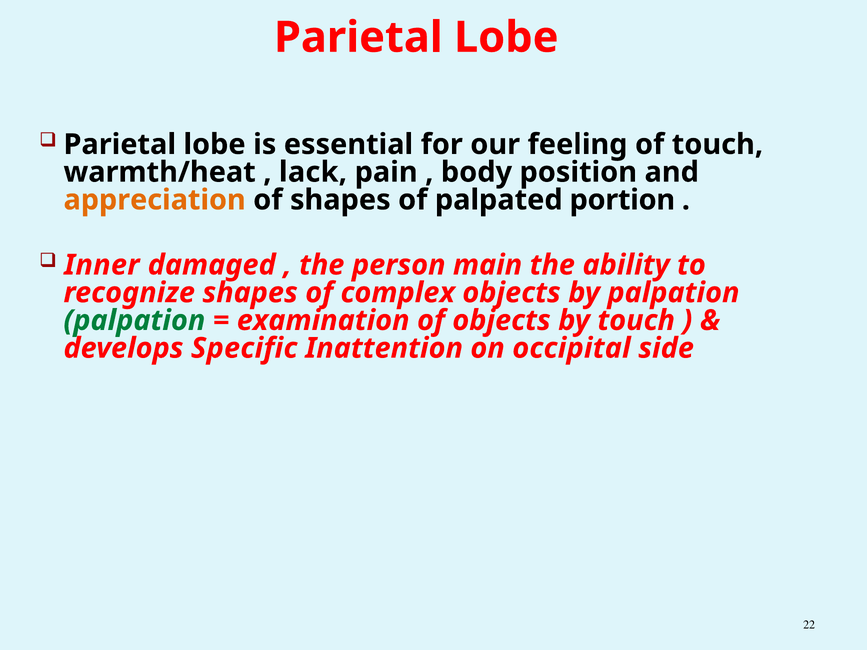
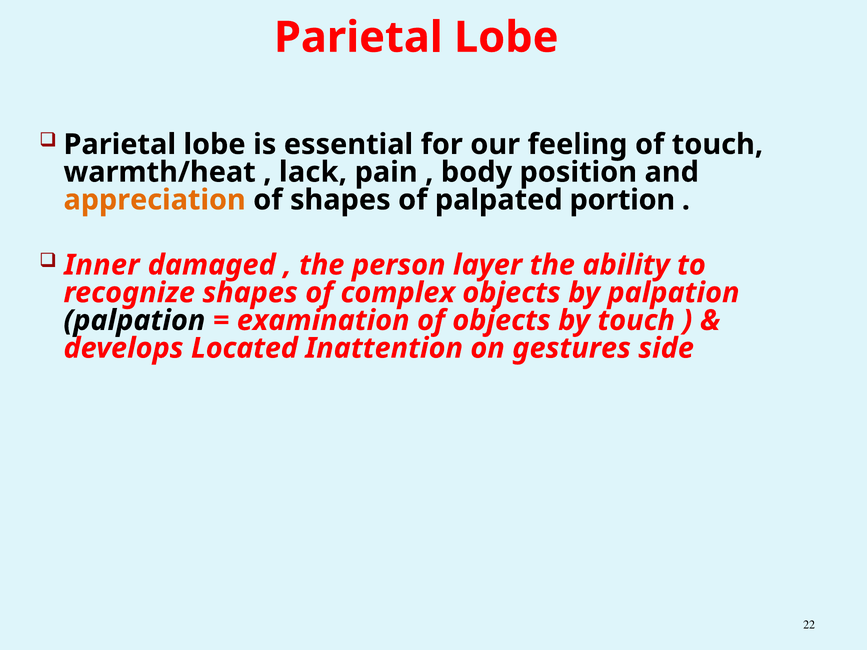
main: main -> layer (488, 265)
palpation colour: green -> black (134, 321)
Specific: Specific -> Located (244, 348)
occipital: occipital -> gestures (572, 348)
